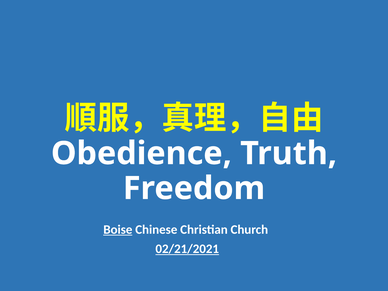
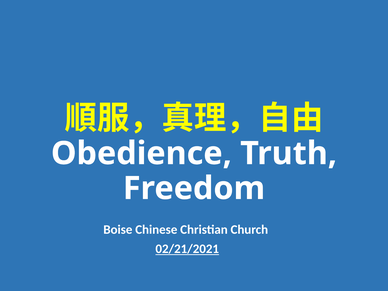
Boise underline: present -> none (118, 230)
